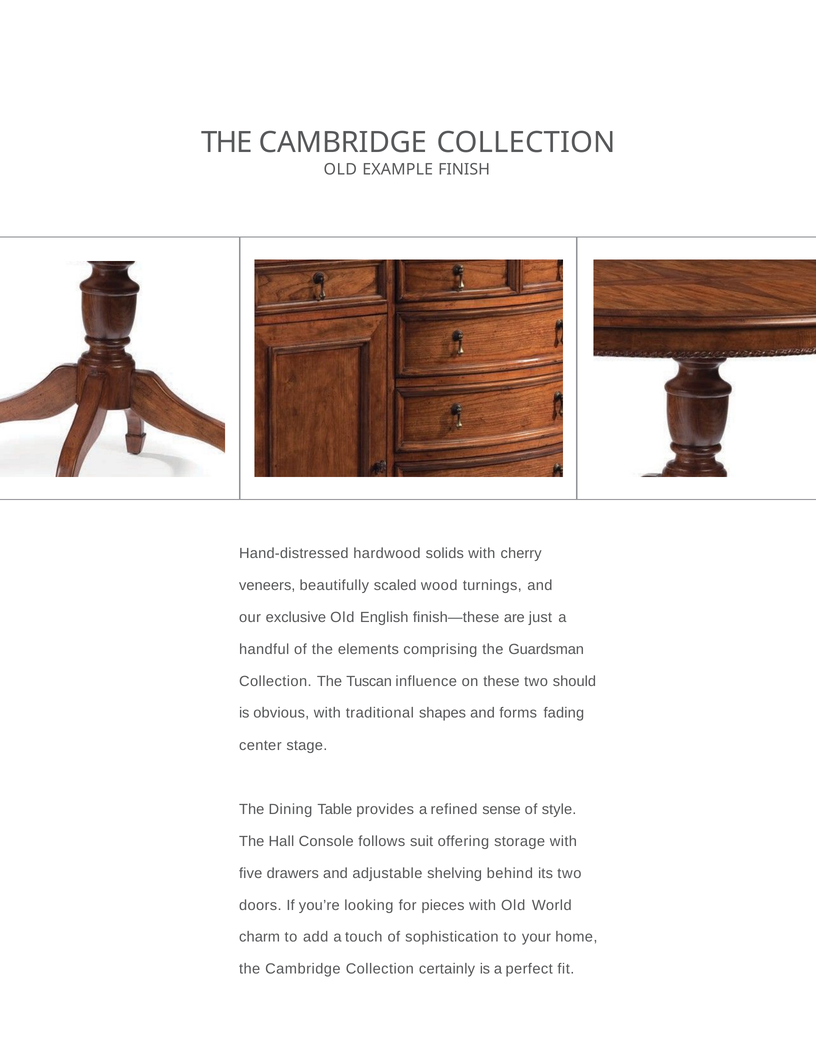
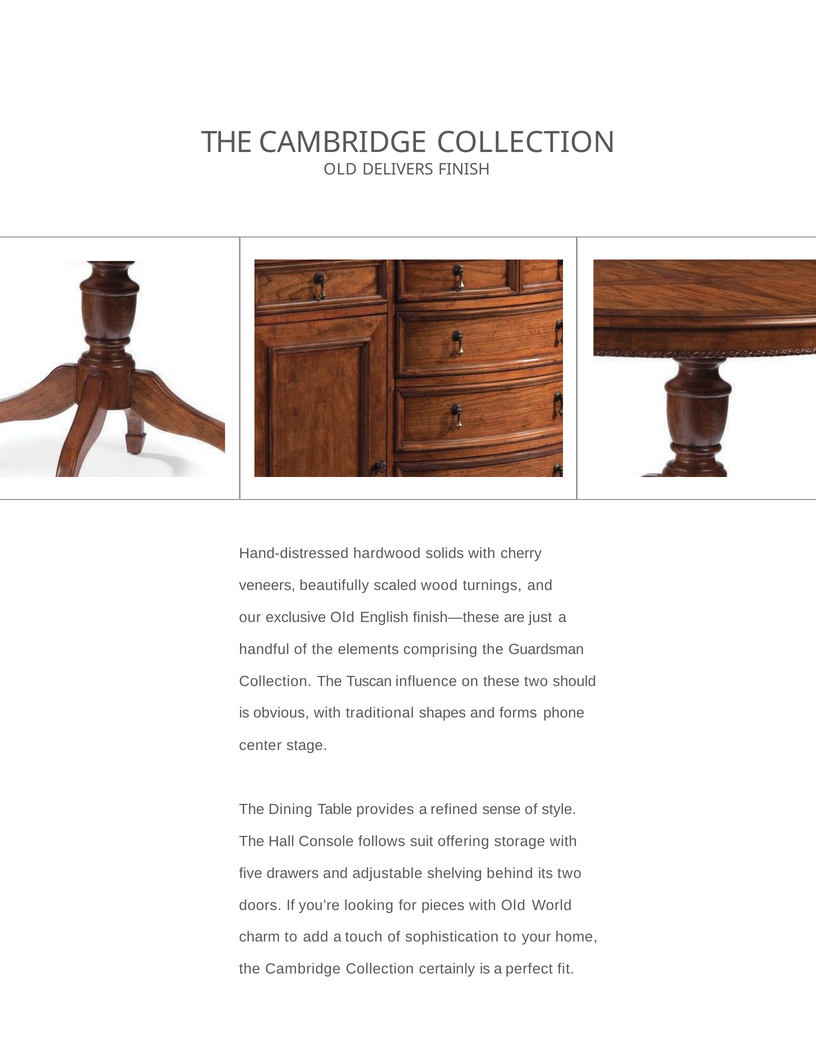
EXAMPLE: EXAMPLE -> DELIVERS (398, 169)
fading: fading -> phone (564, 712)
